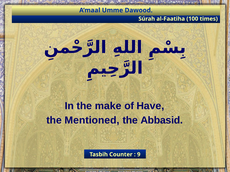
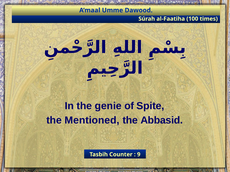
make: make -> genie (108, 106)
Have: Have -> Spite (150, 106)
